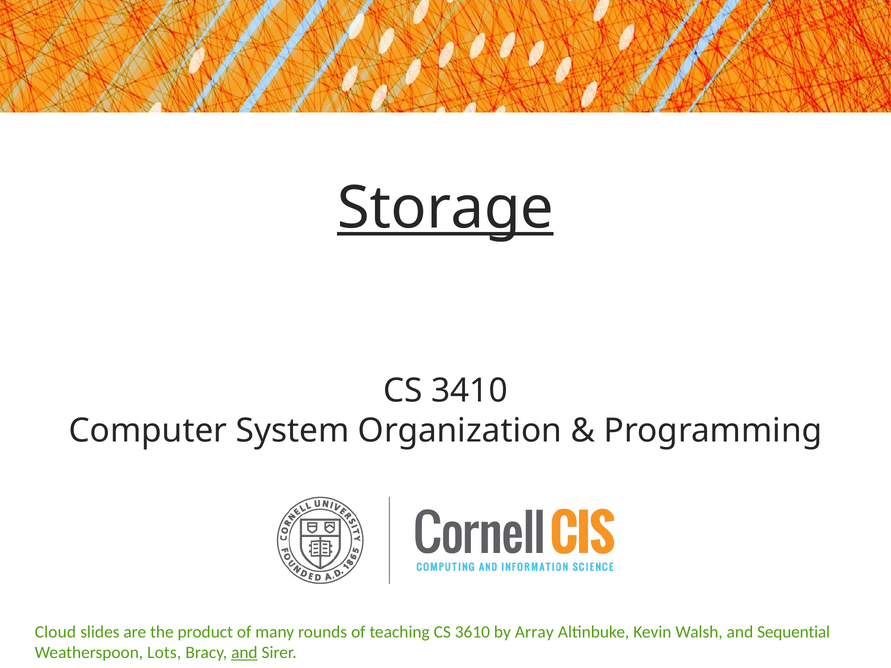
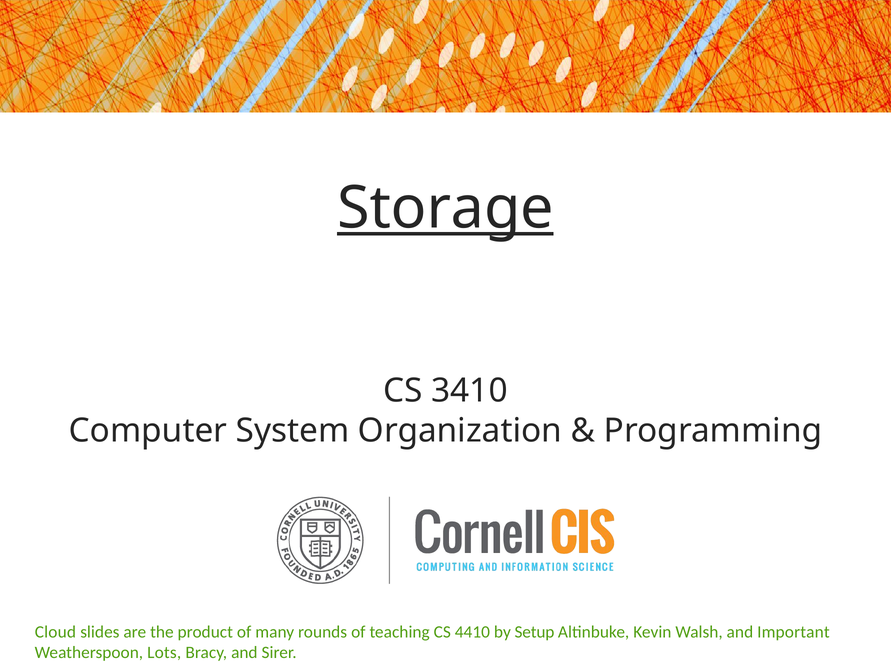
3610: 3610 -> 4410 (472, 632)
Array: Array -> Setup (535, 632)
Sequential: Sequential -> Important (793, 632)
and underline: present -> none (244, 653)
